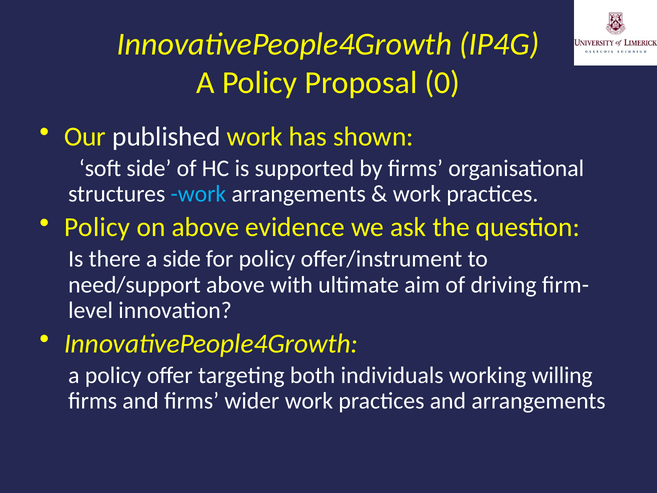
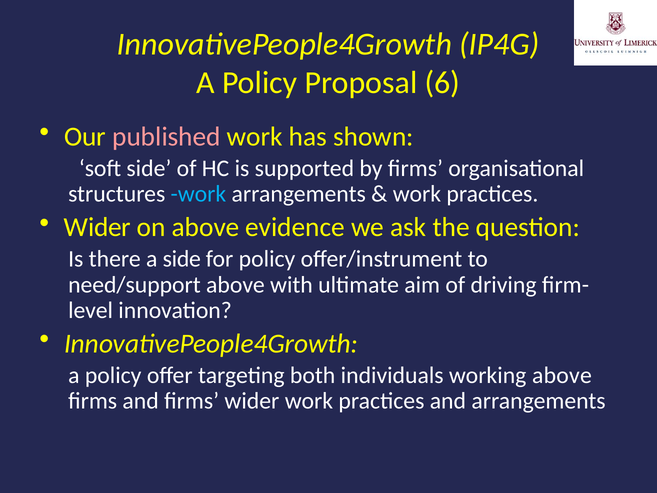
0: 0 -> 6 (442, 83)
published colour: white -> pink (166, 137)
Policy: Policy -> Wider (97, 227)
working willing: willing -> above (562, 375)
